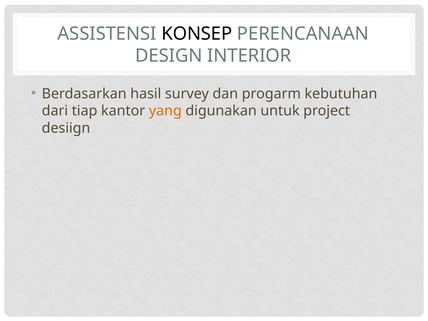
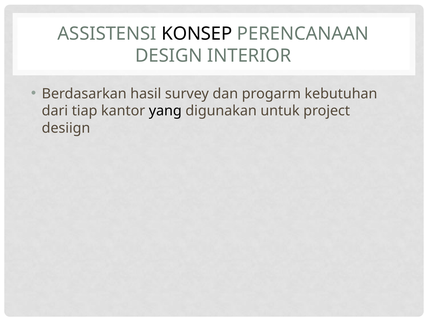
yang colour: orange -> black (165, 111)
